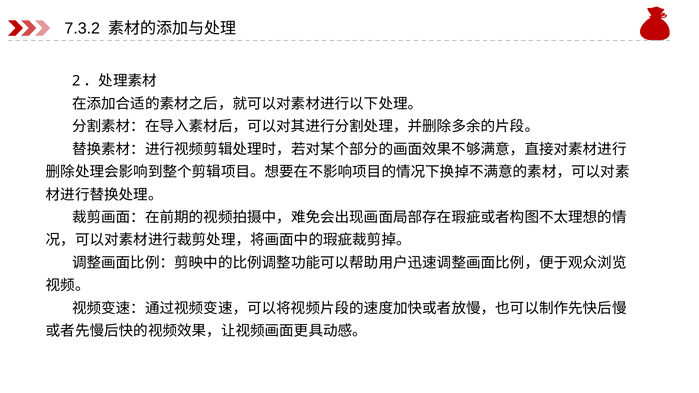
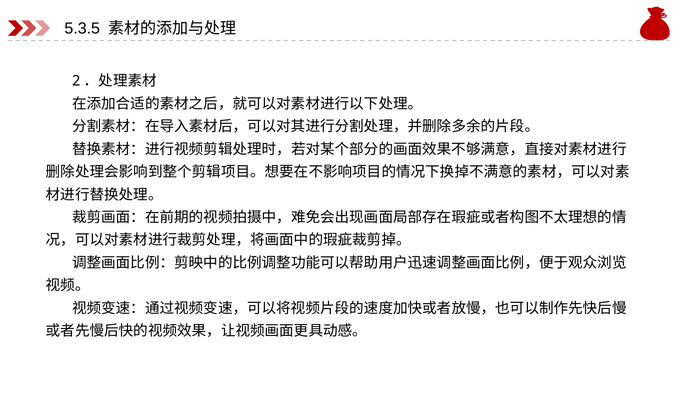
7.3.2: 7.3.2 -> 5.3.5 (82, 29)
